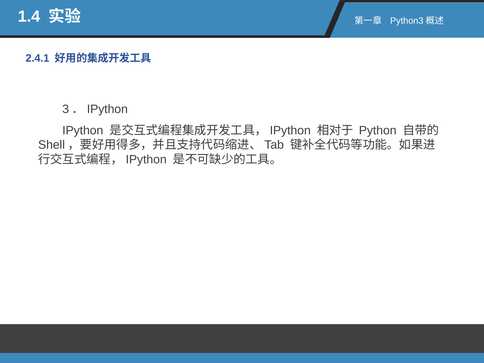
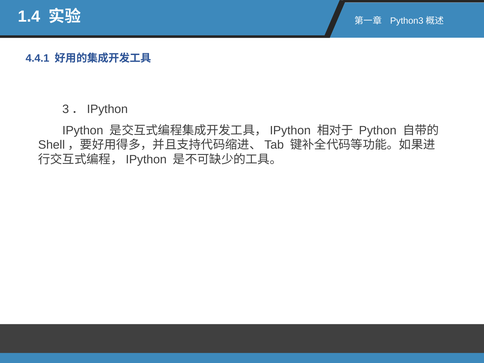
2.4.1: 2.4.1 -> 4.4.1 (37, 58)
